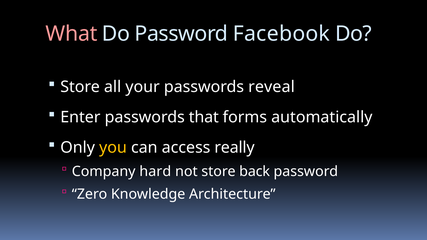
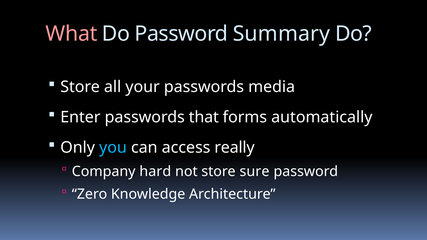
Facebook: Facebook -> Summary (281, 34)
reveal: reveal -> media (272, 87)
you colour: yellow -> light blue (113, 148)
back: back -> sure (254, 172)
